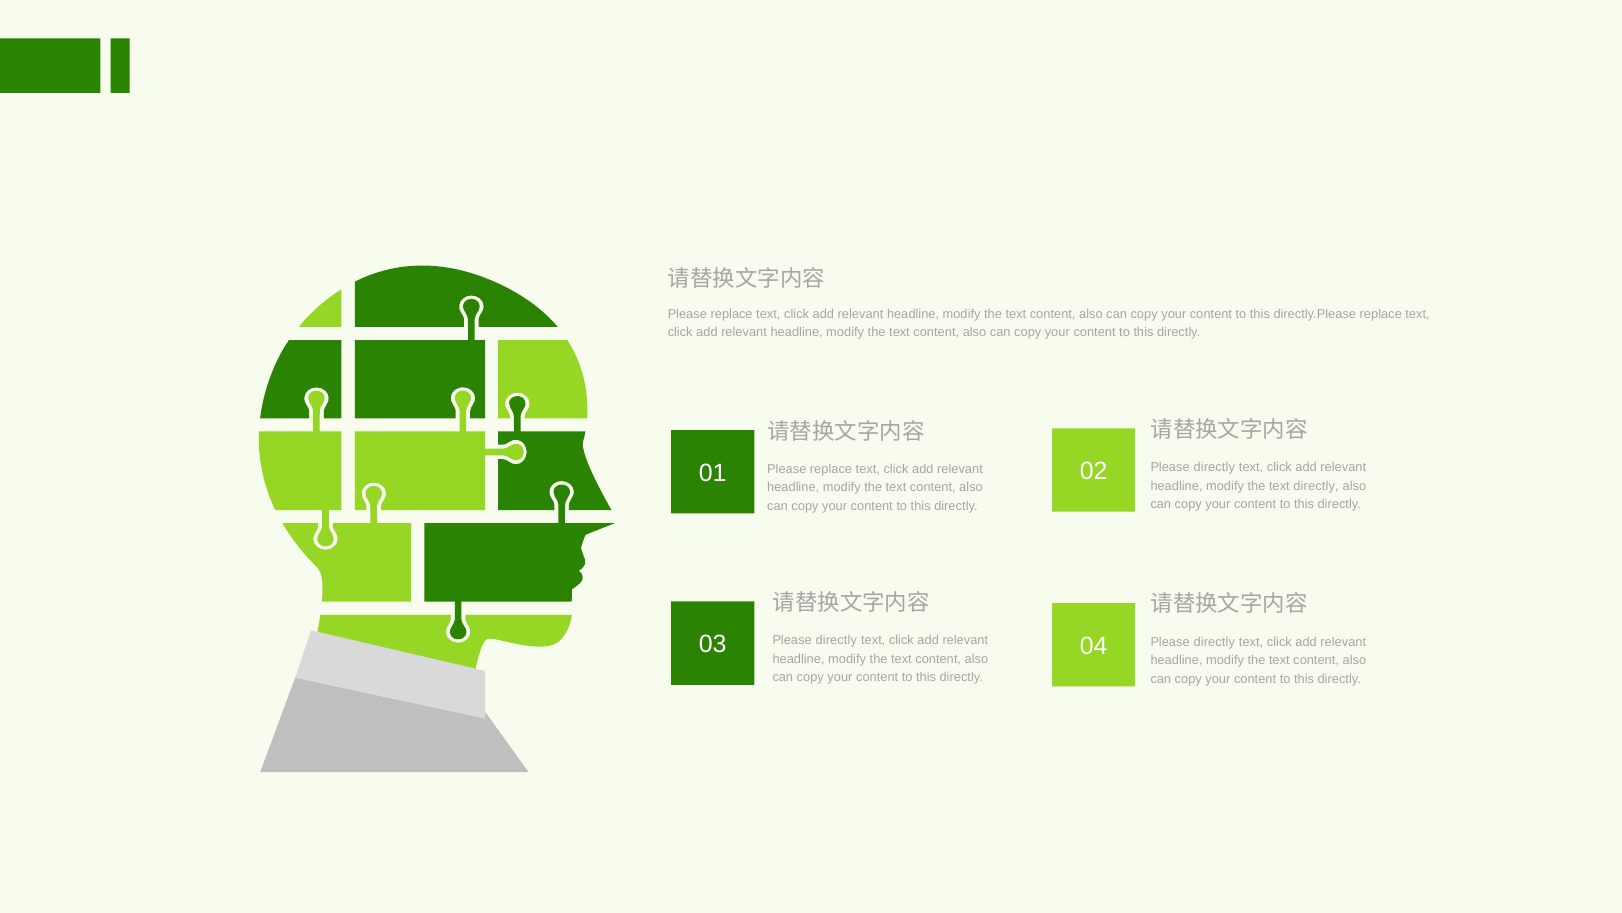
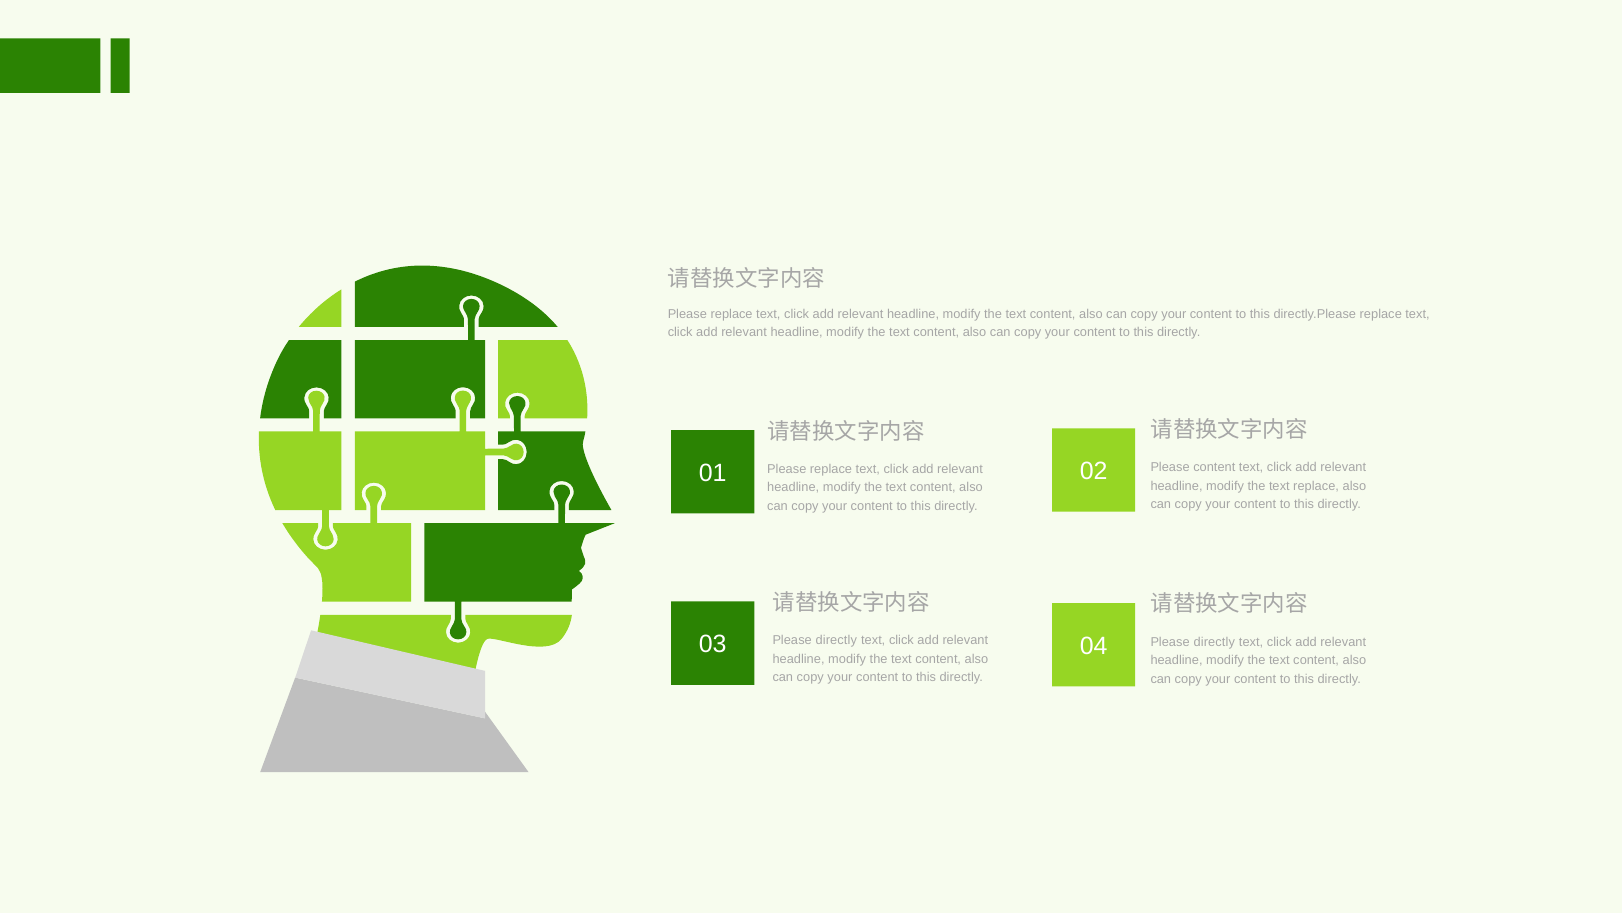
directly: directly -> content (1214, 467)
text directly: directly -> replace (1316, 485)
